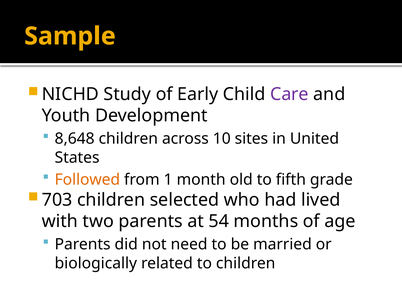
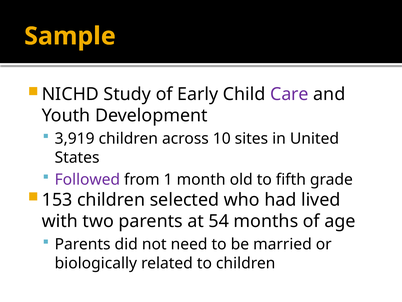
8,648: 8,648 -> 3,919 (75, 139)
Followed colour: orange -> purple (87, 179)
703: 703 -> 153 (57, 200)
